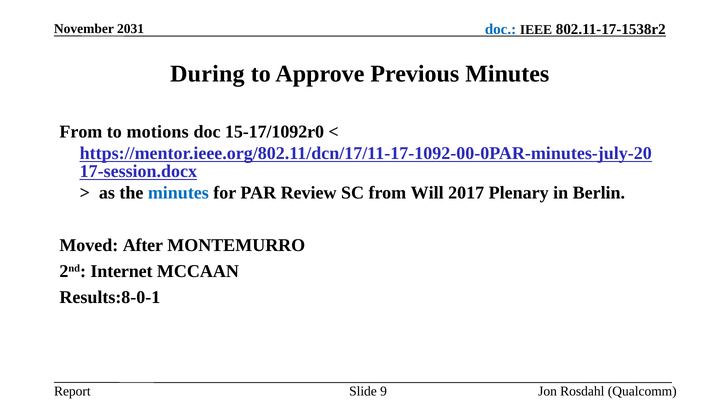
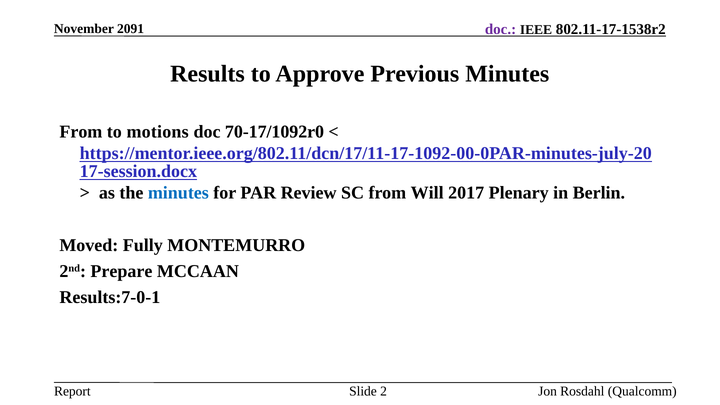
doc colour: blue -> purple (501, 29)
2031: 2031 -> 2091 (131, 29)
During: During -> Results (207, 74)
15-17/1092r0: 15-17/1092r0 -> 70-17/1092r0 (275, 132)
After: After -> Fully (143, 245)
Internet: Internet -> Prepare (121, 271)
Results:8-0-1: Results:8-0-1 -> Results:7-0-1 (110, 297)
9: 9 -> 2 (384, 391)
